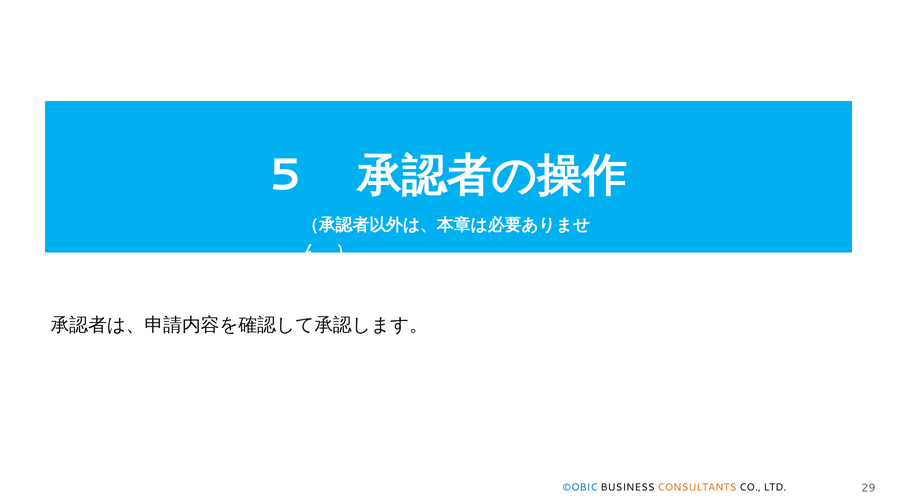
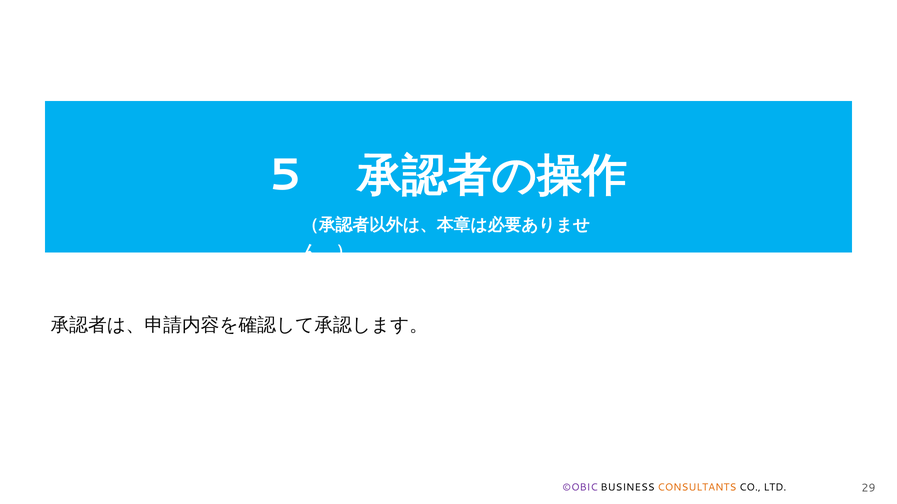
©OBIC colour: blue -> purple (580, 488)
